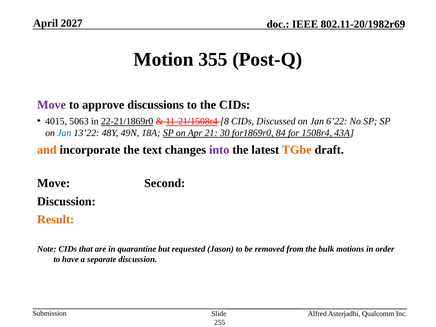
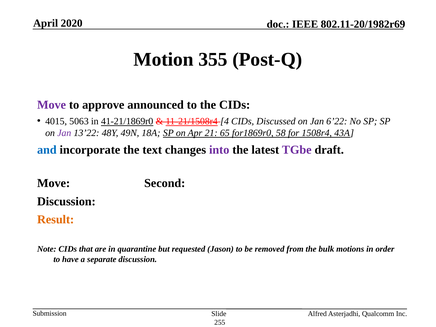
2027: 2027 -> 2020 (72, 23)
discussions: discussions -> announced (156, 105)
22-21/1869r0: 22-21/1869r0 -> 41-21/1869r0 (127, 121)
8: 8 -> 4 (225, 121)
Jan colour: blue -> purple (64, 133)
30: 30 -> 65 (225, 133)
84: 84 -> 58 (281, 133)
and colour: orange -> blue (47, 150)
TGbe colour: orange -> purple (297, 150)
